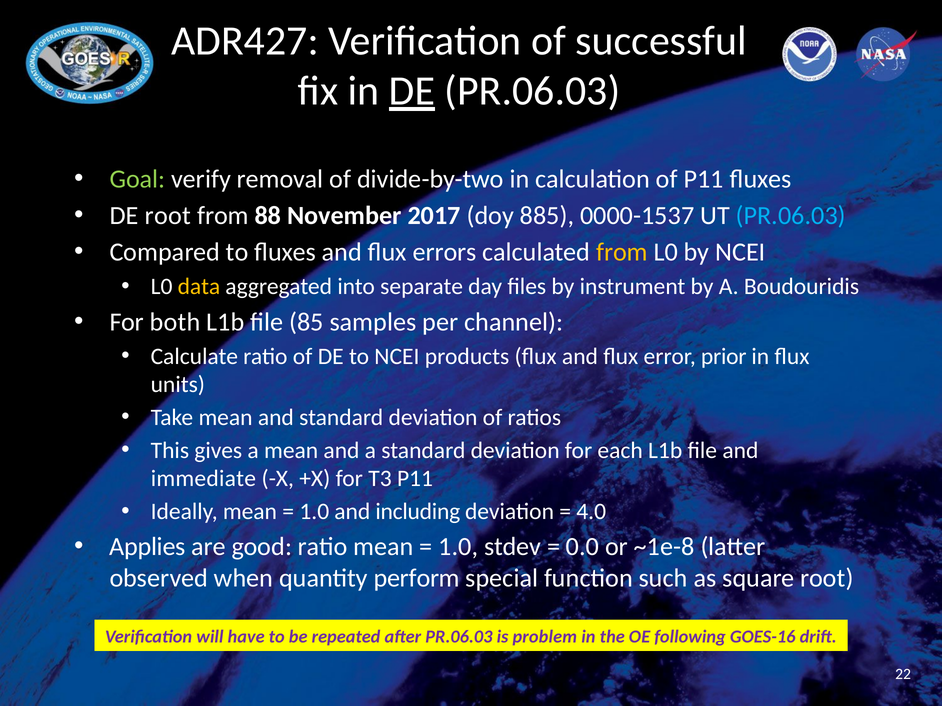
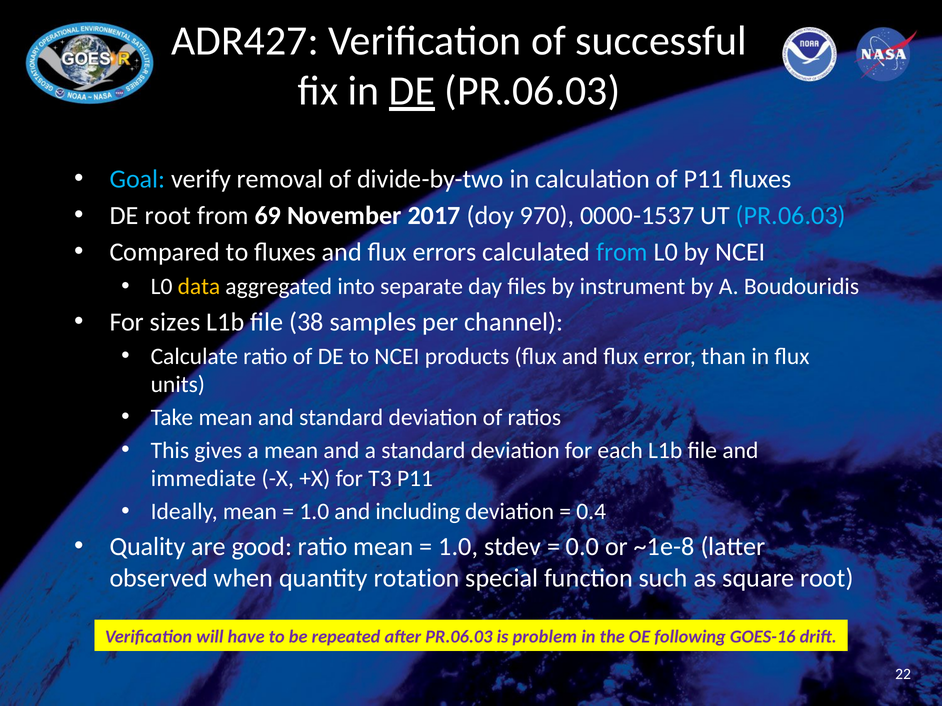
Goal colour: light green -> light blue (137, 179)
88: 88 -> 69 (268, 216)
885: 885 -> 970 (547, 216)
from colour: yellow -> light blue (622, 253)
both: both -> sizes (175, 322)
85: 85 -> 38 (306, 322)
prior: prior -> than (724, 356)
4.0: 4.0 -> 0.4 (591, 512)
Applies: Applies -> Quality (147, 547)
perform: perform -> rotation (417, 579)
